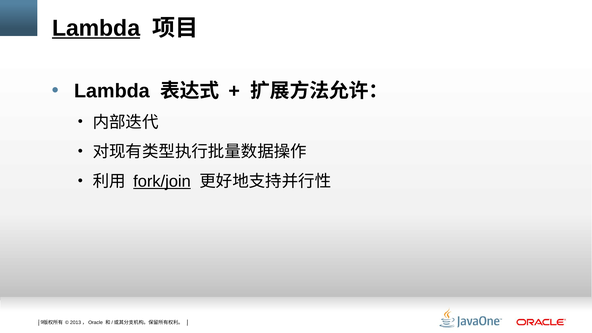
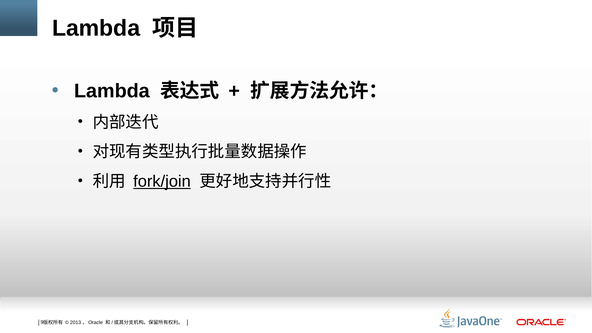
Lambda underline: present -> none (96, 28)
